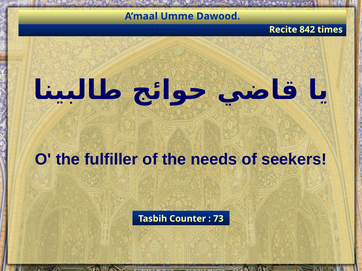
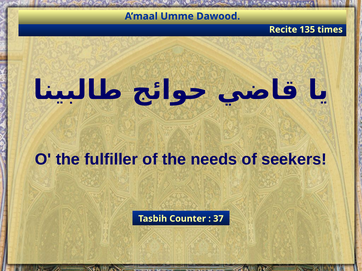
842: 842 -> 135 (307, 30)
73: 73 -> 37 (218, 219)
